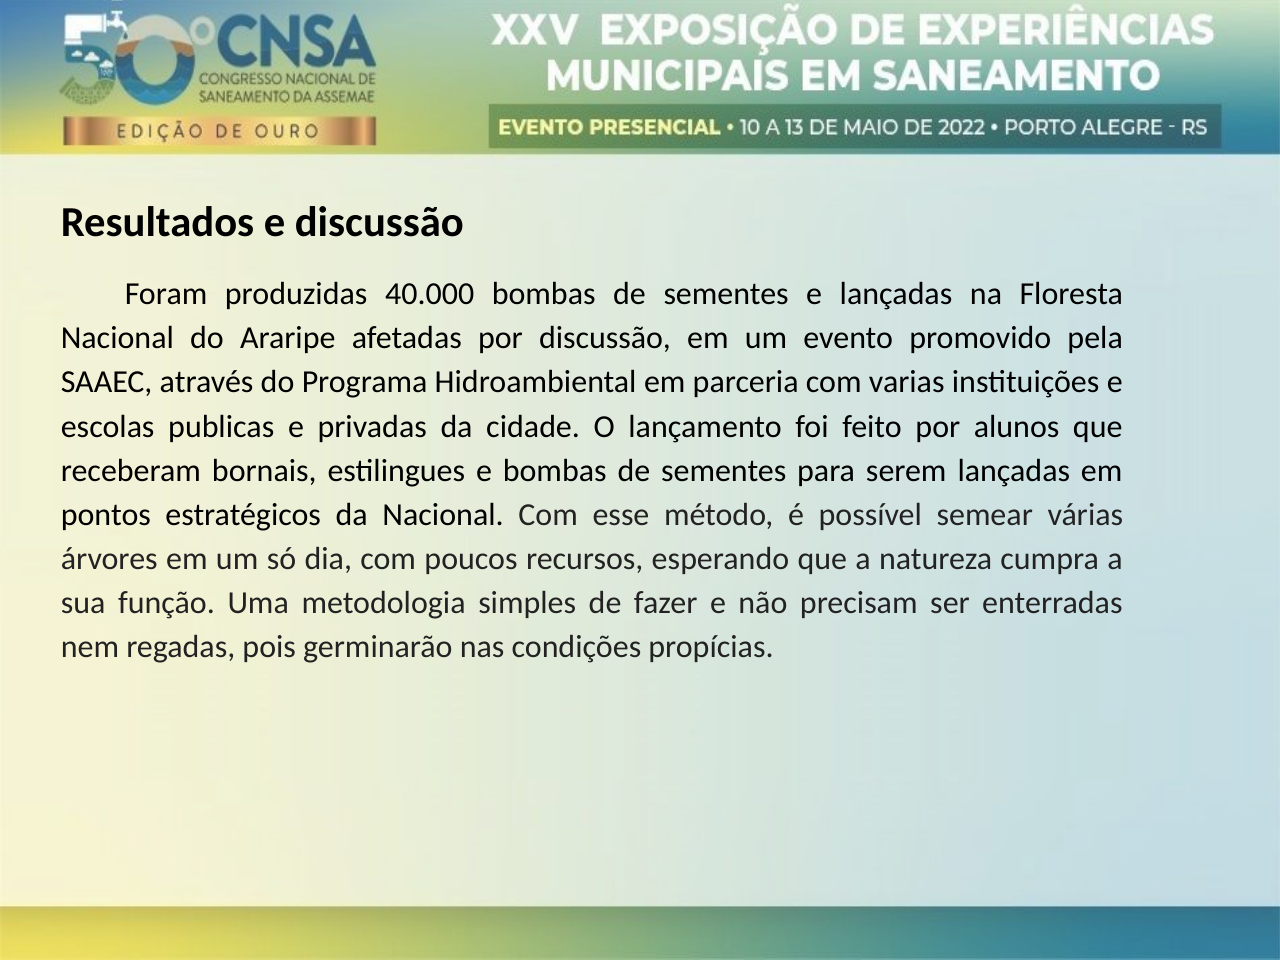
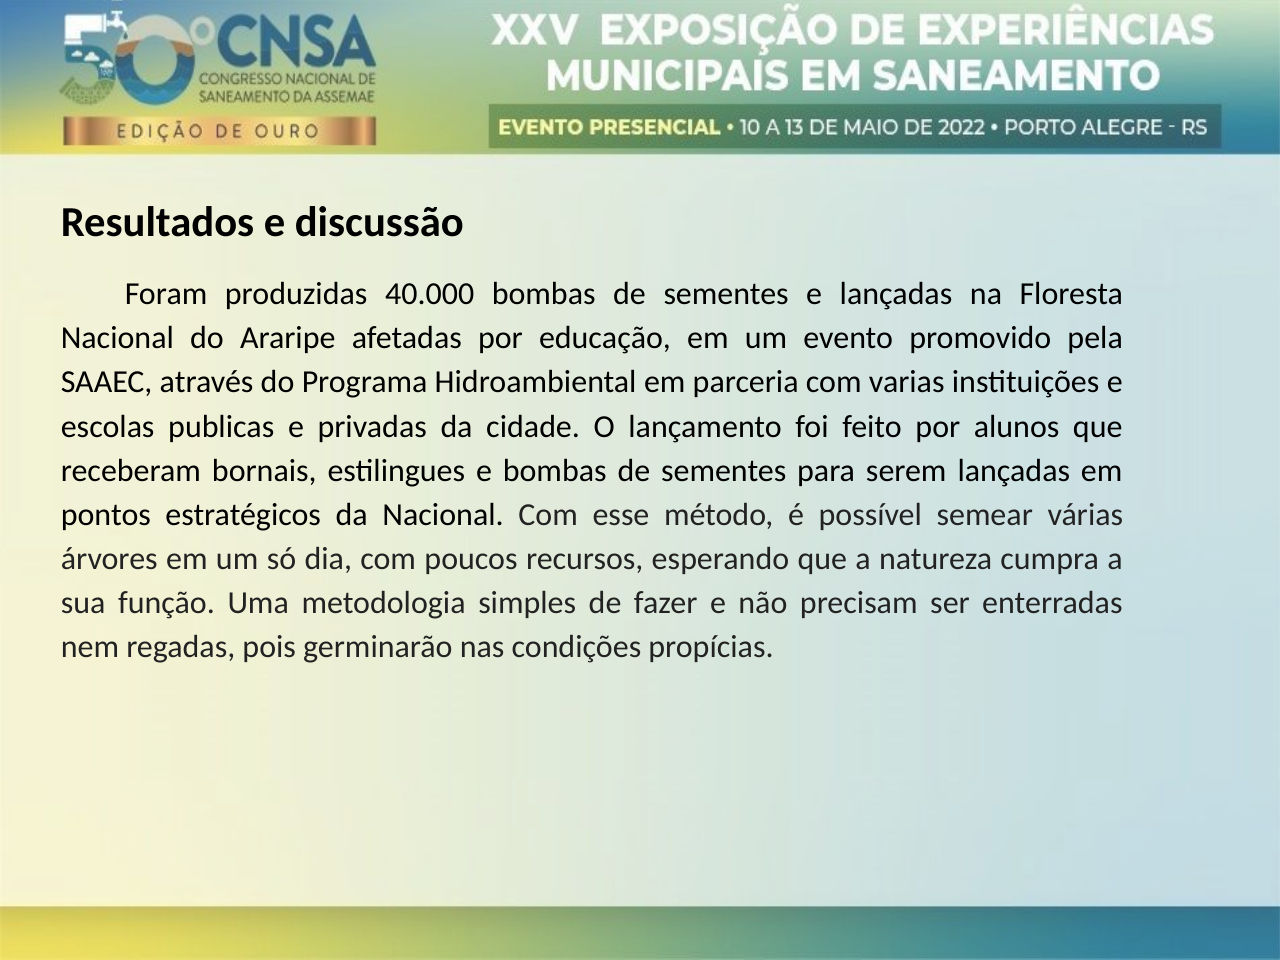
por discussão: discussão -> educação (605, 338)
